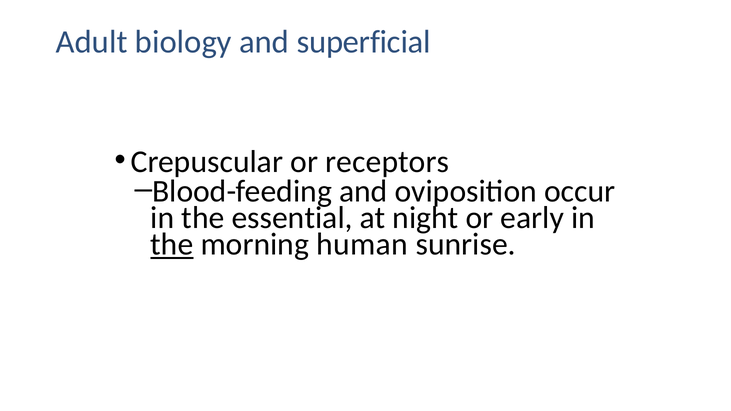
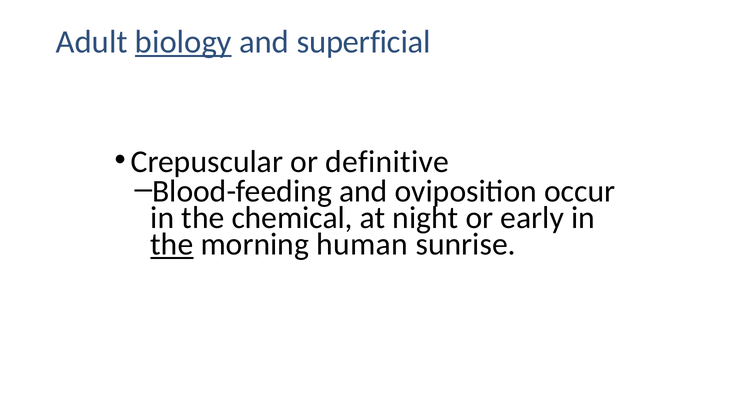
biology underline: none -> present (183, 42)
receptors: receptors -> definitive (387, 162)
essential: essential -> chemical (292, 218)
